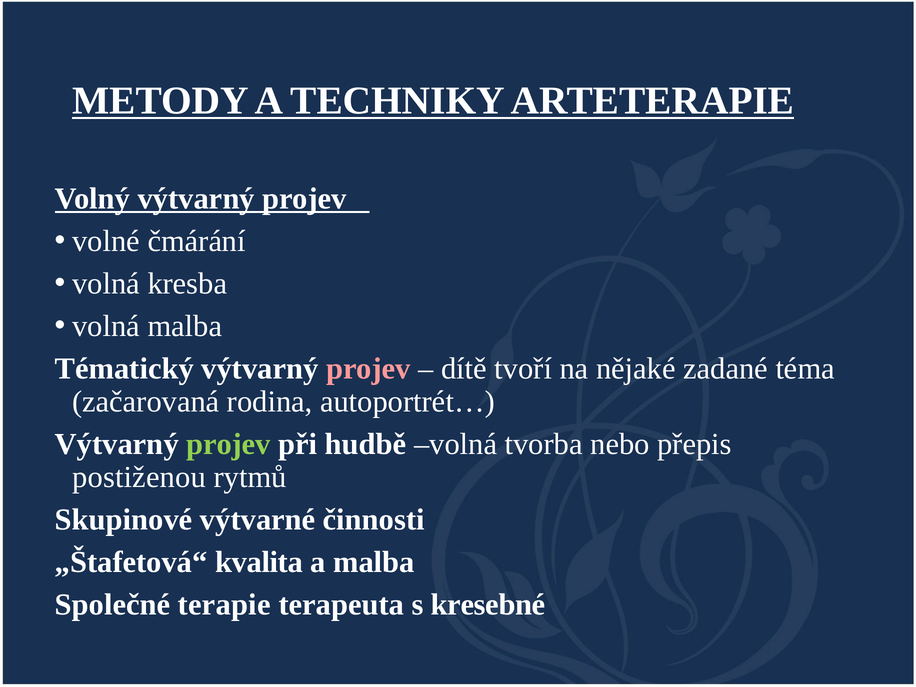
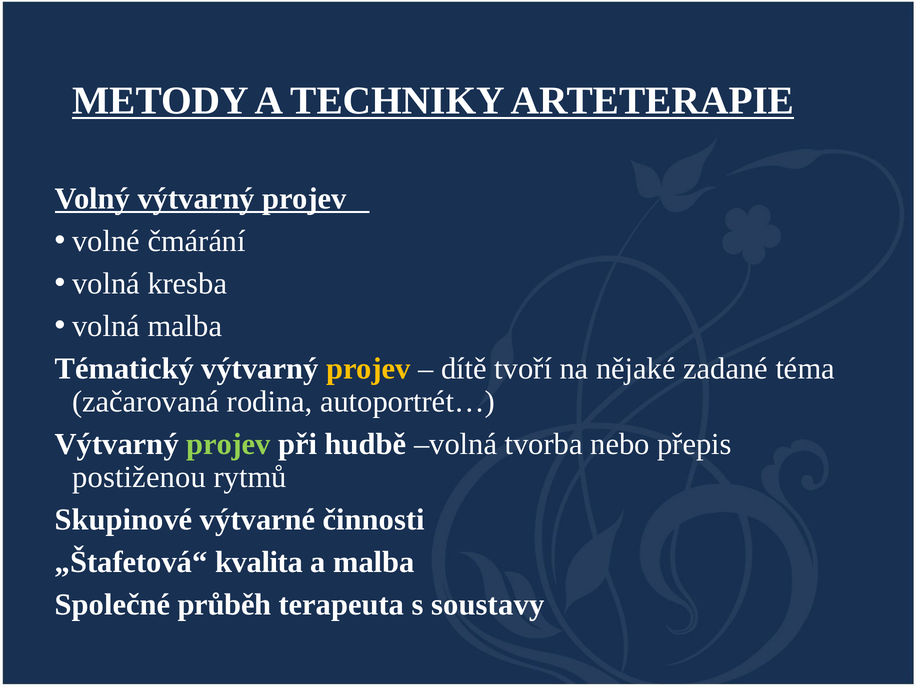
projev colour: pink -> yellow (368, 369)
terapie: terapie -> průběh (225, 605)
kresebné: kresebné -> soustavy (488, 605)
